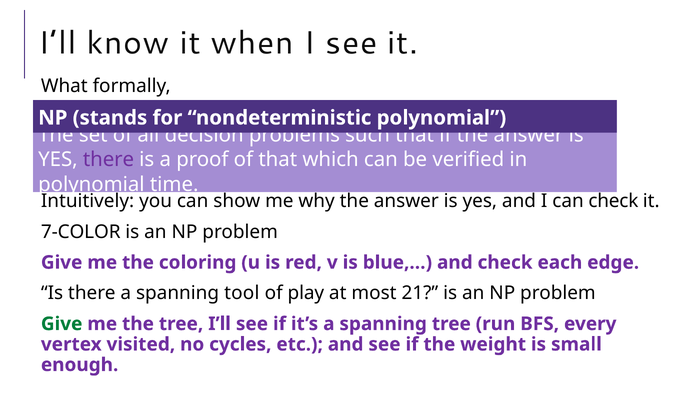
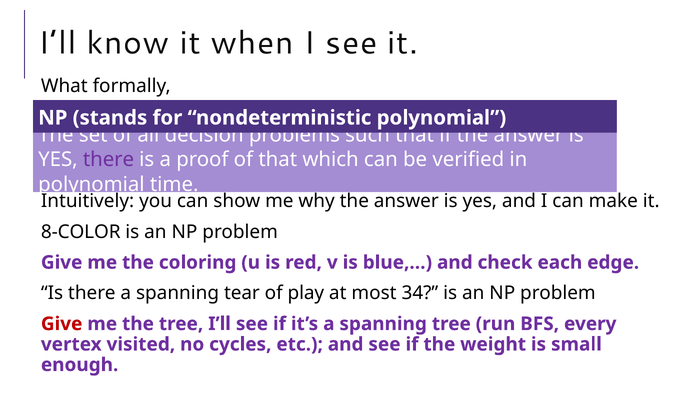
can check: check -> make (613, 201)
7-COLOR: 7-COLOR -> 8-COLOR (81, 232)
tool: tool -> tear (242, 293)
21: 21 -> 34 (420, 293)
Give colour: green -> red (62, 324)
